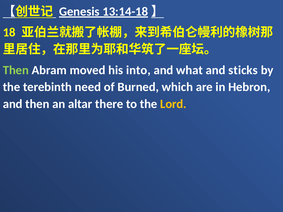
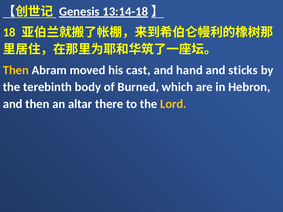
Then colour: light green -> yellow (16, 70)
into: into -> cast (138, 70)
what: what -> hand (189, 70)
need: need -> body (88, 87)
